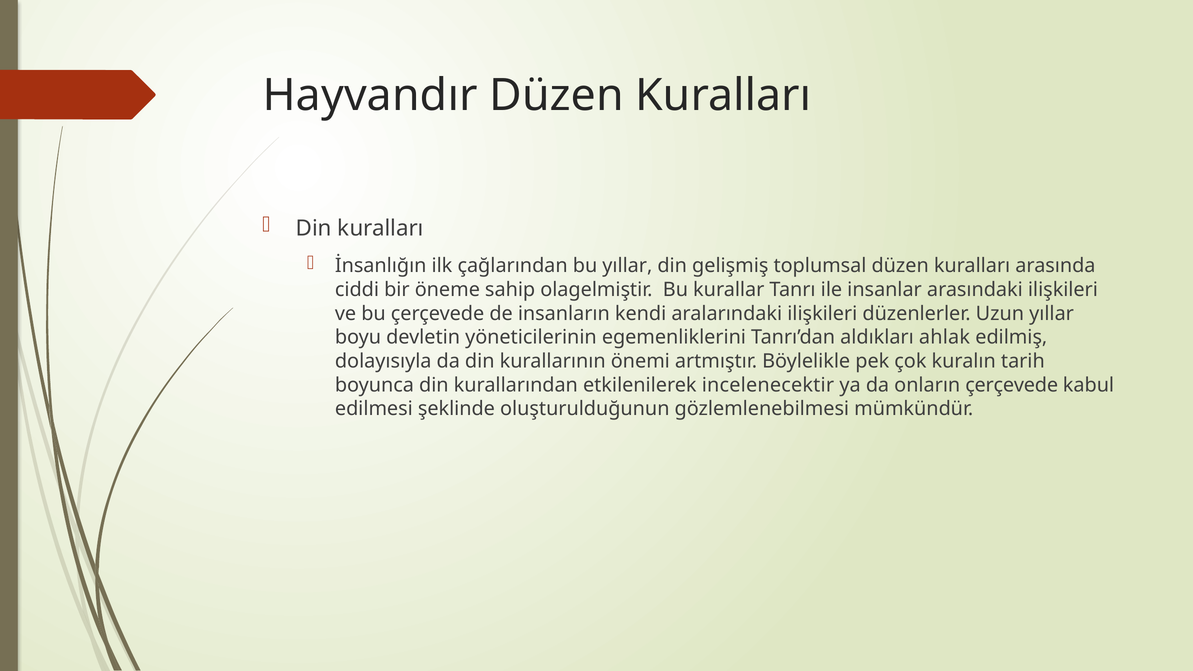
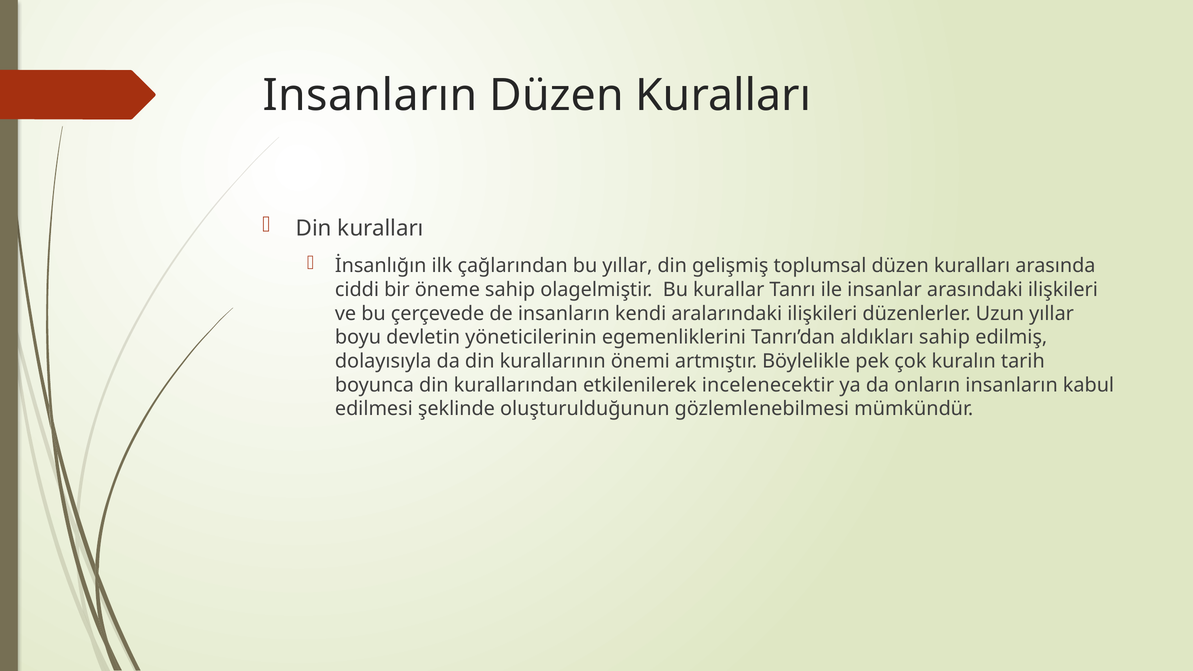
Hayvandır: Hayvandır -> Insanların (370, 96)
aldıkları ahlak: ahlak -> sahip (944, 337)
onların çerçevede: çerçevede -> insanların (1012, 385)
